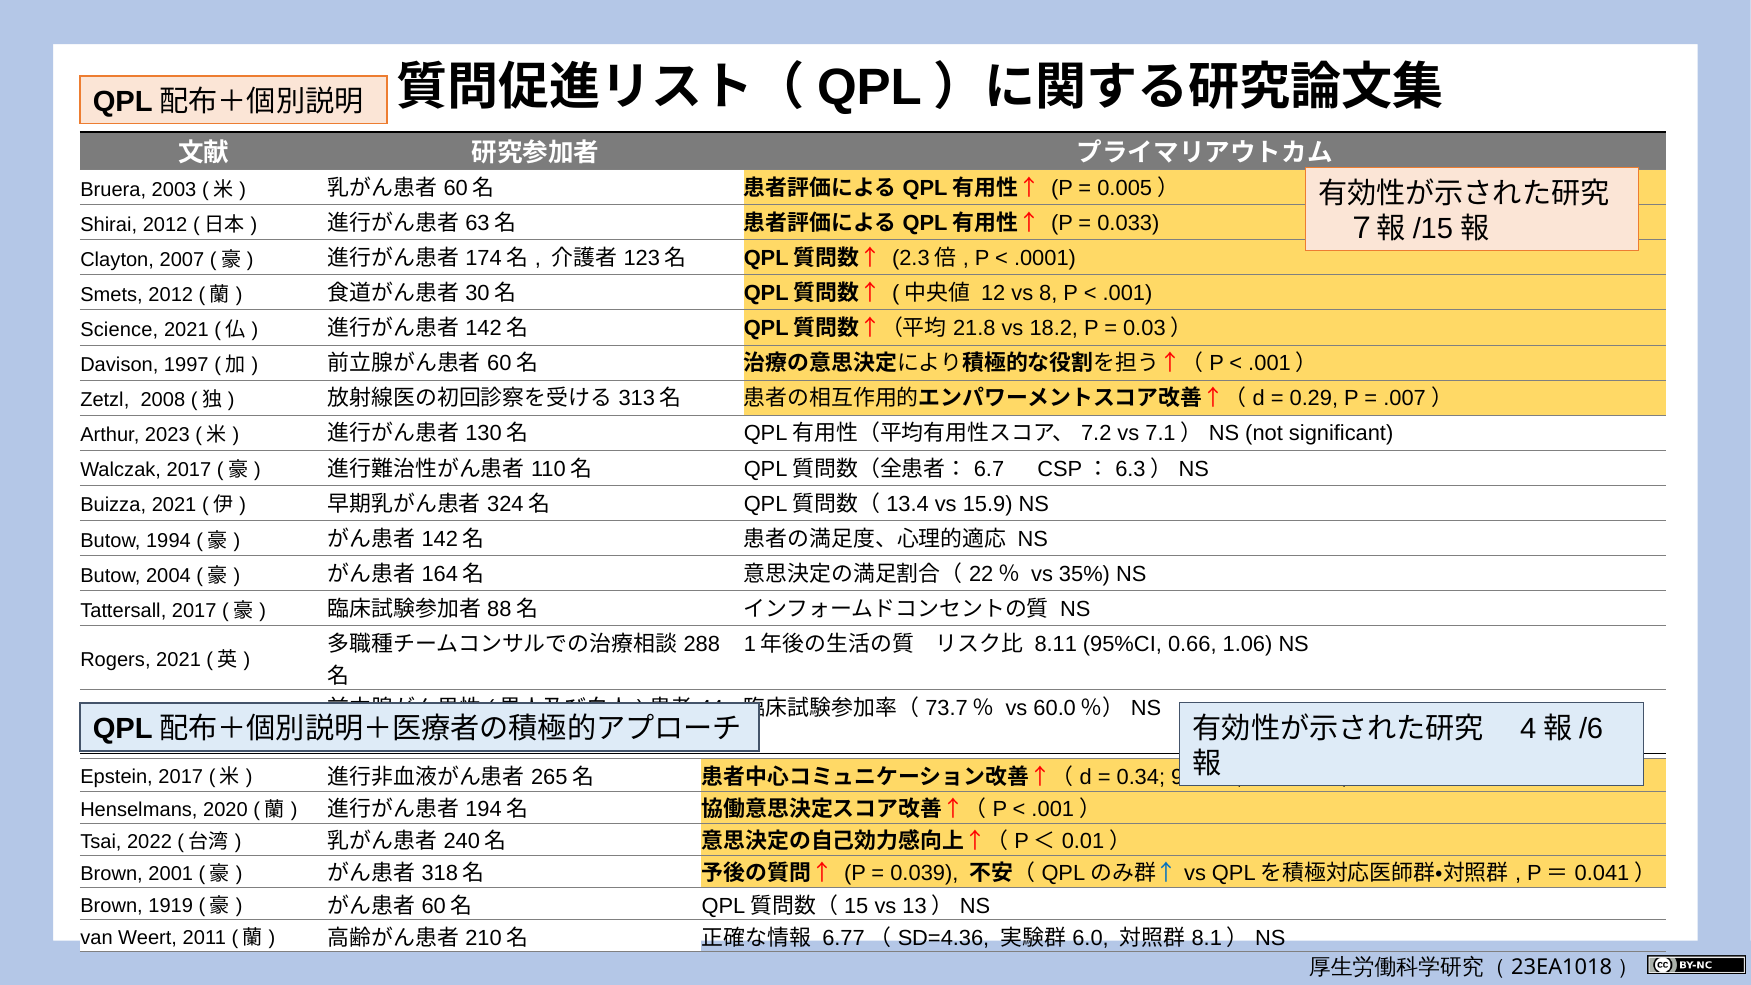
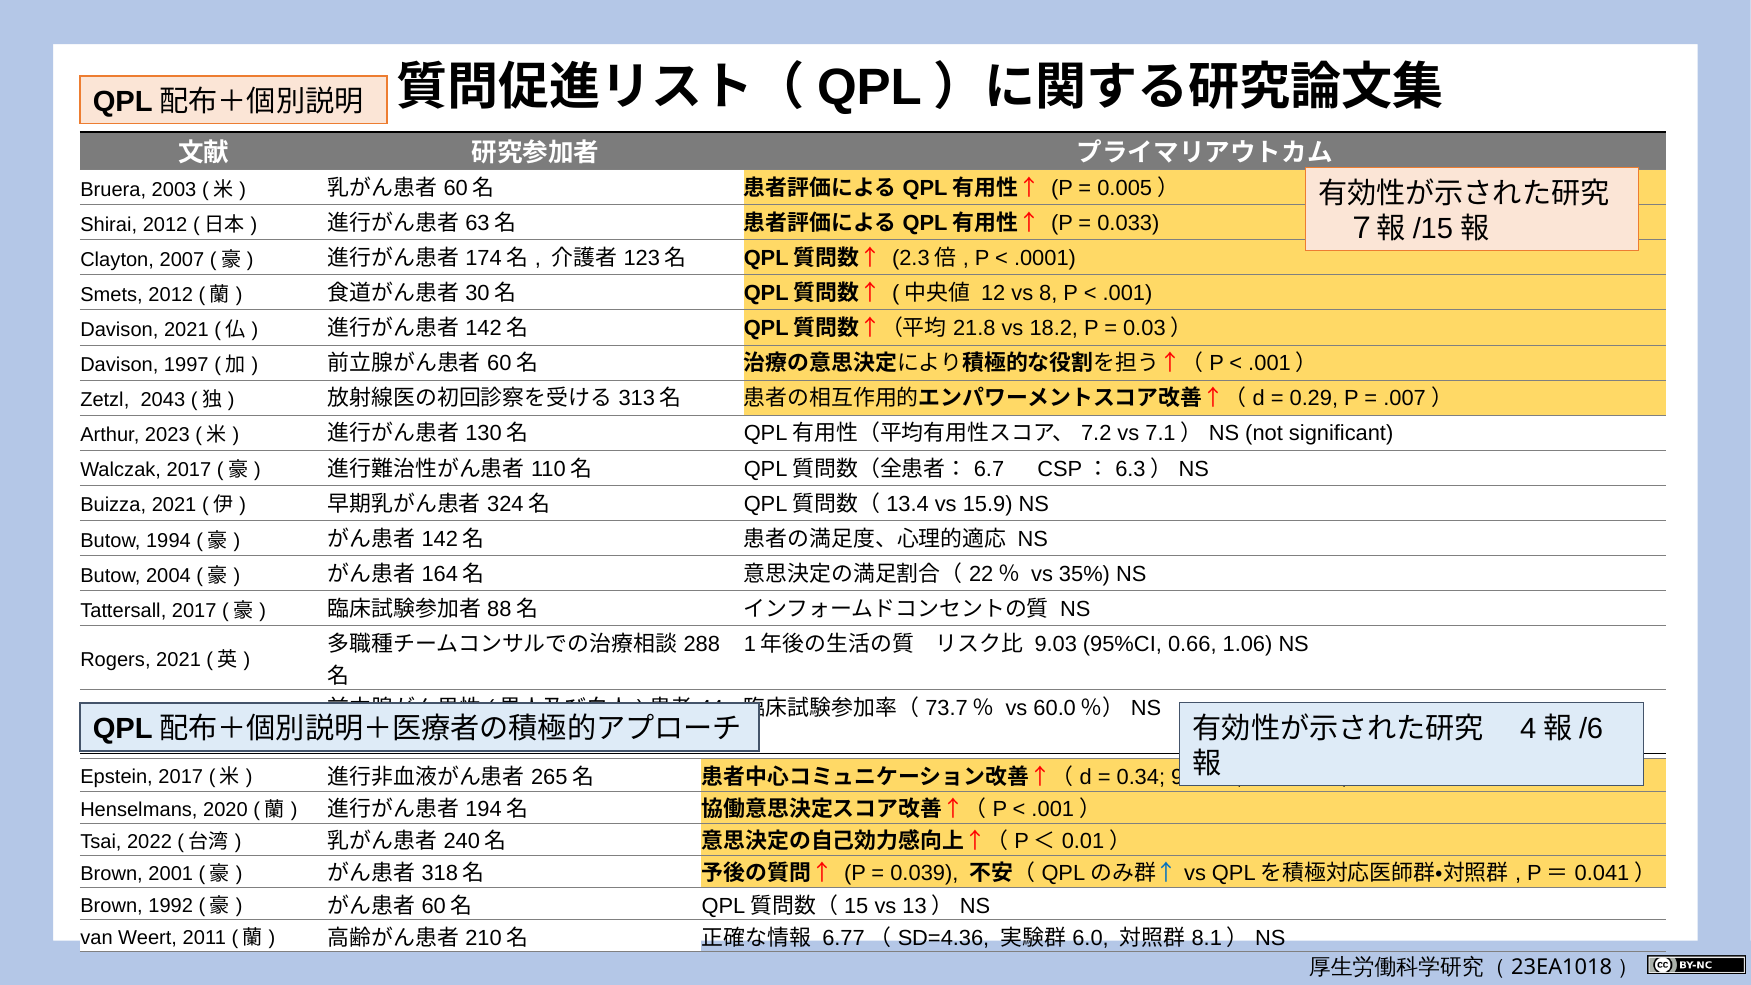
Science: Science -> Davison (119, 330)
2008: 2008 -> 2043 (163, 400)
8.11: 8.11 -> 9.03 (1056, 644)
1919: 1919 -> 1992 (171, 906)
